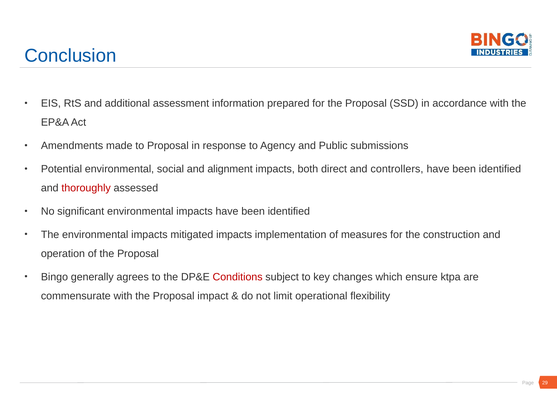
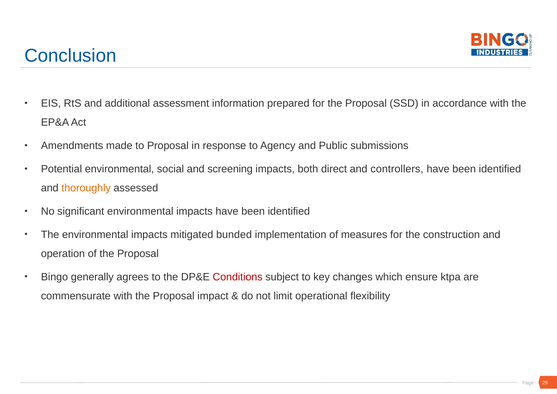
alignment: alignment -> screening (230, 169)
thoroughly colour: red -> orange (86, 188)
mitigated impacts: impacts -> bunded (234, 235)
